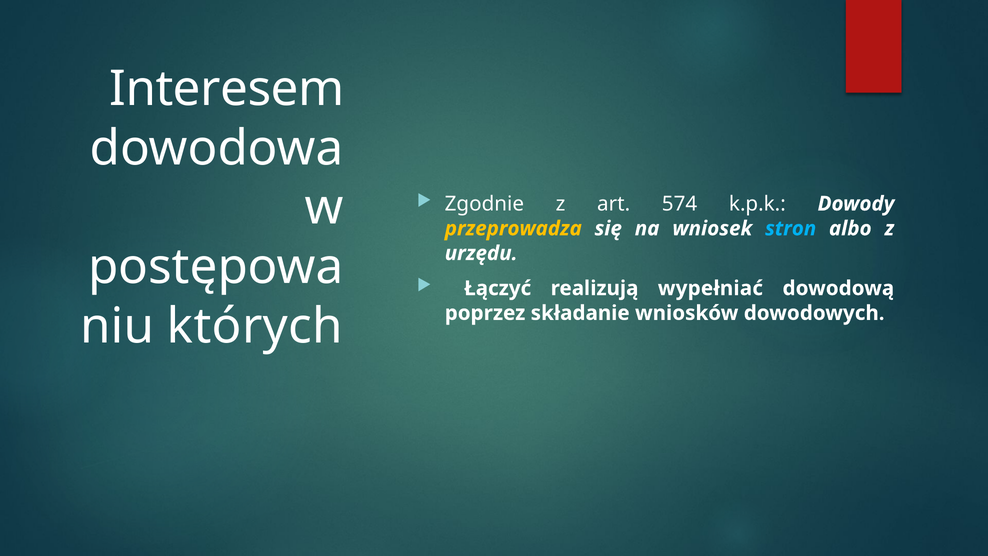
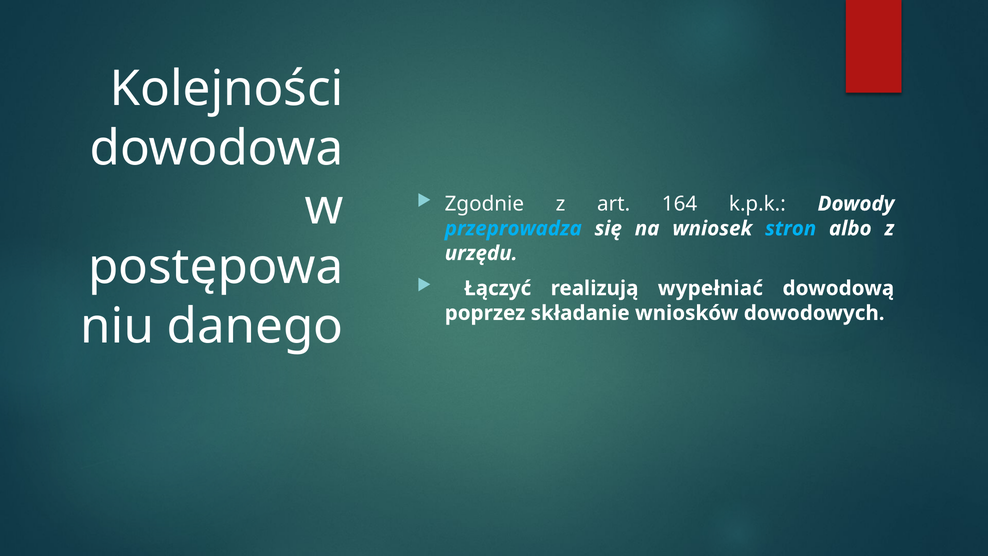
Interesem: Interesem -> Kolejności (227, 89)
574: 574 -> 164 (680, 204)
przeprowadza colour: yellow -> light blue (513, 228)
których: których -> danego (255, 326)
